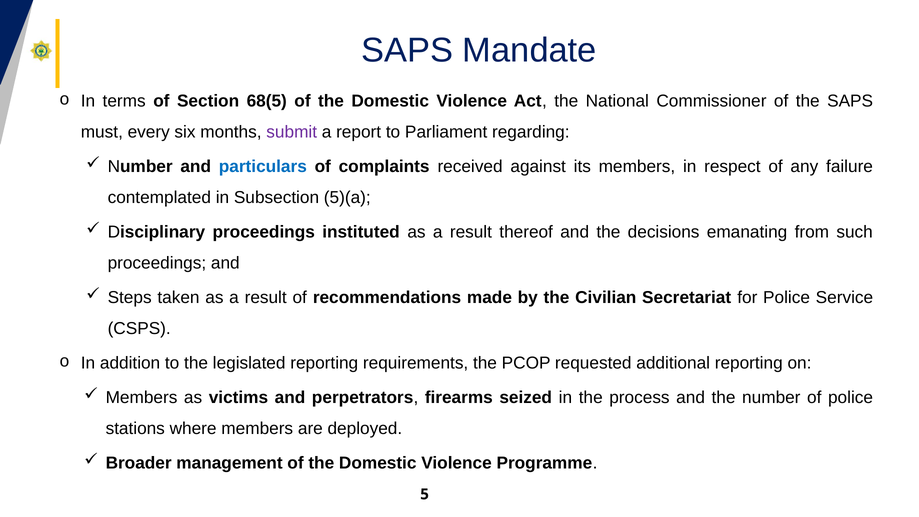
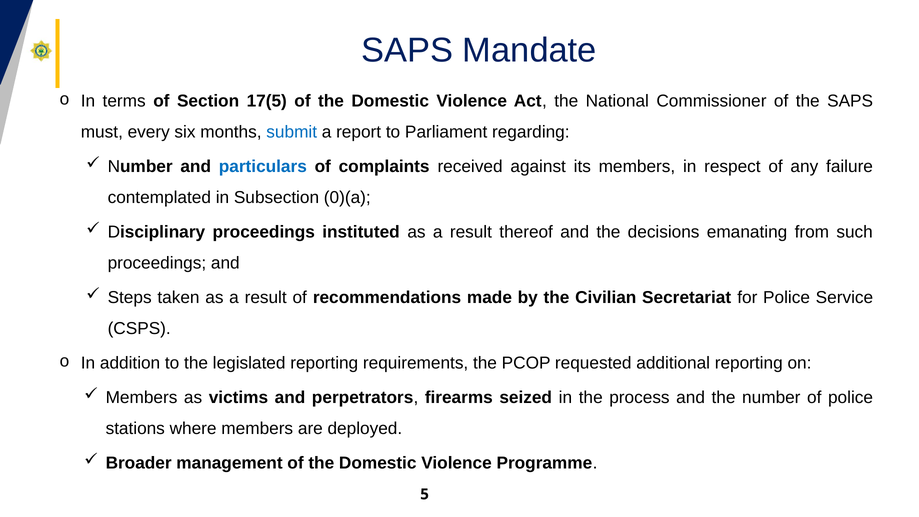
68(5: 68(5 -> 17(5 (267, 101)
submit colour: purple -> blue (292, 132)
5)(a: 5)(a -> 0)(a (347, 198)
